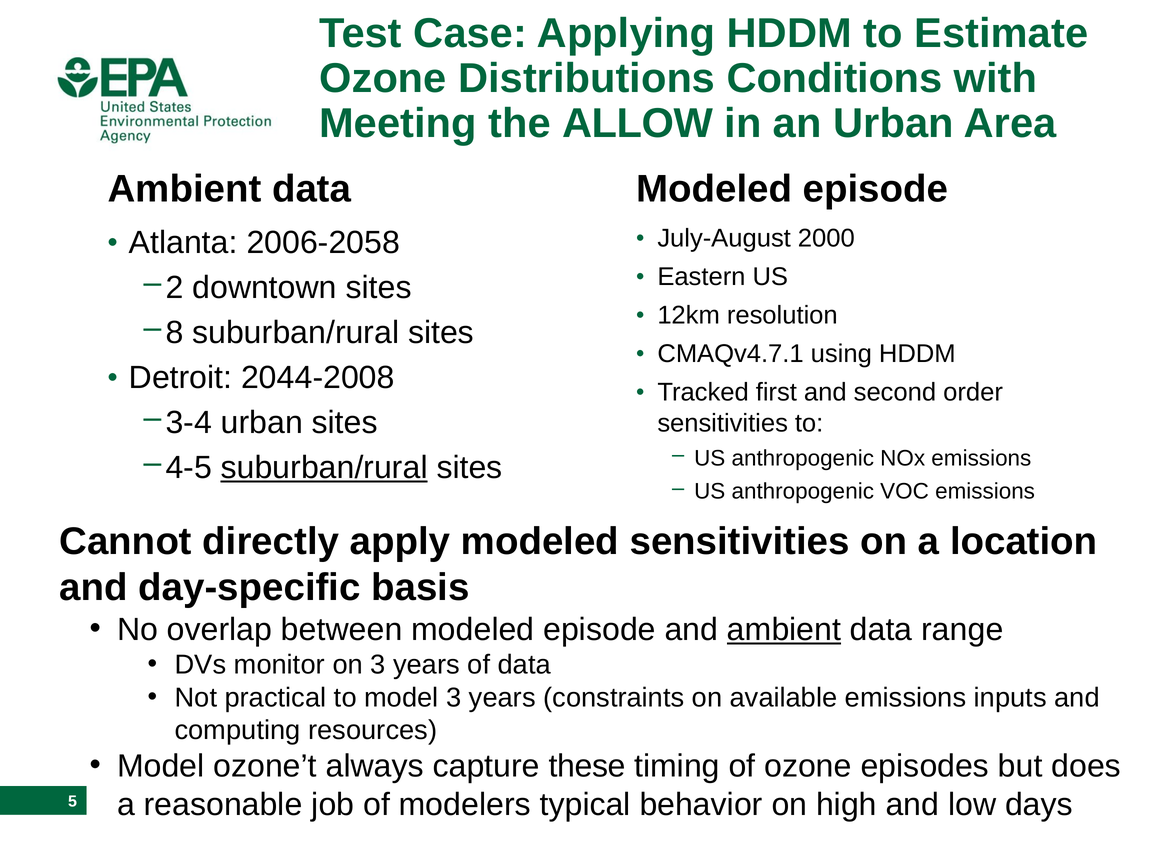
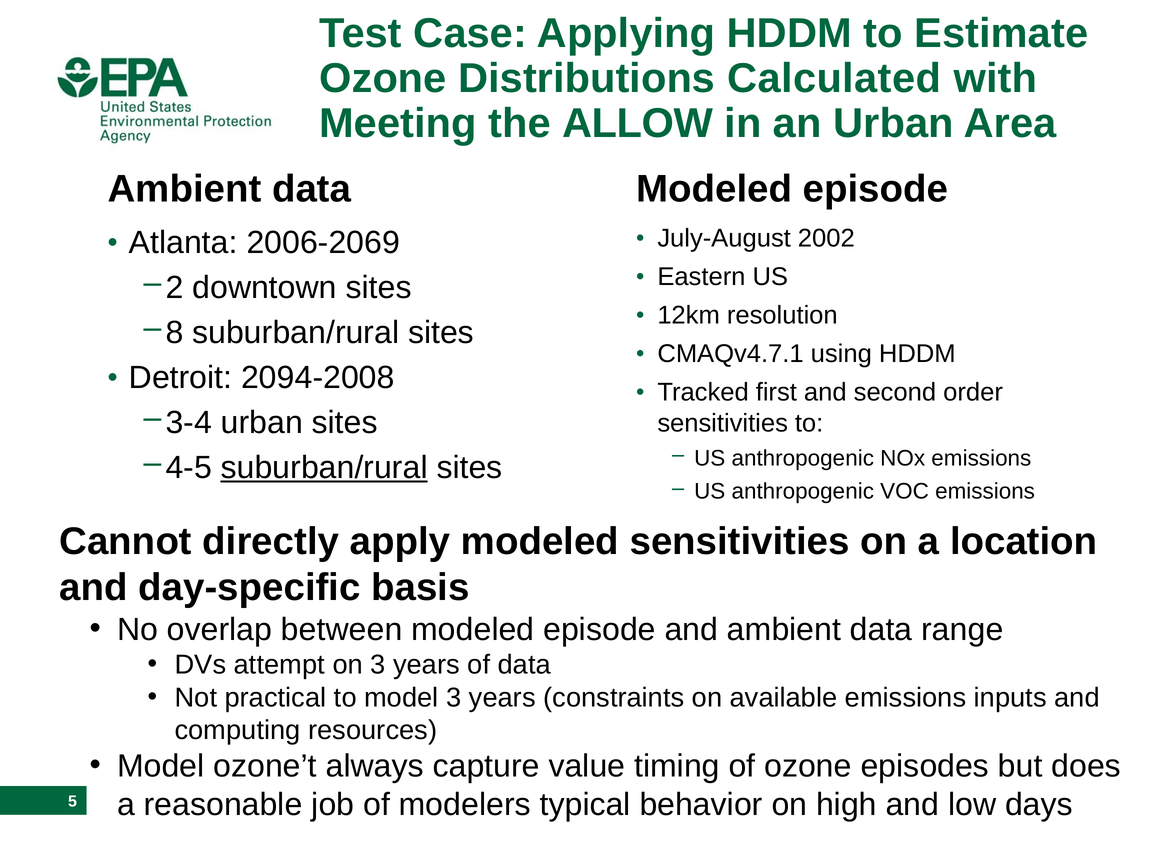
Conditions: Conditions -> Calculated (834, 79)
2000: 2000 -> 2002 (826, 238)
2006-2058: 2006-2058 -> 2006-2069 (323, 243)
2044-2008: 2044-2008 -> 2094-2008 (318, 377)
ambient underline: present -> none (784, 629)
monitor: monitor -> attempt (279, 664)
these: these -> value (587, 766)
